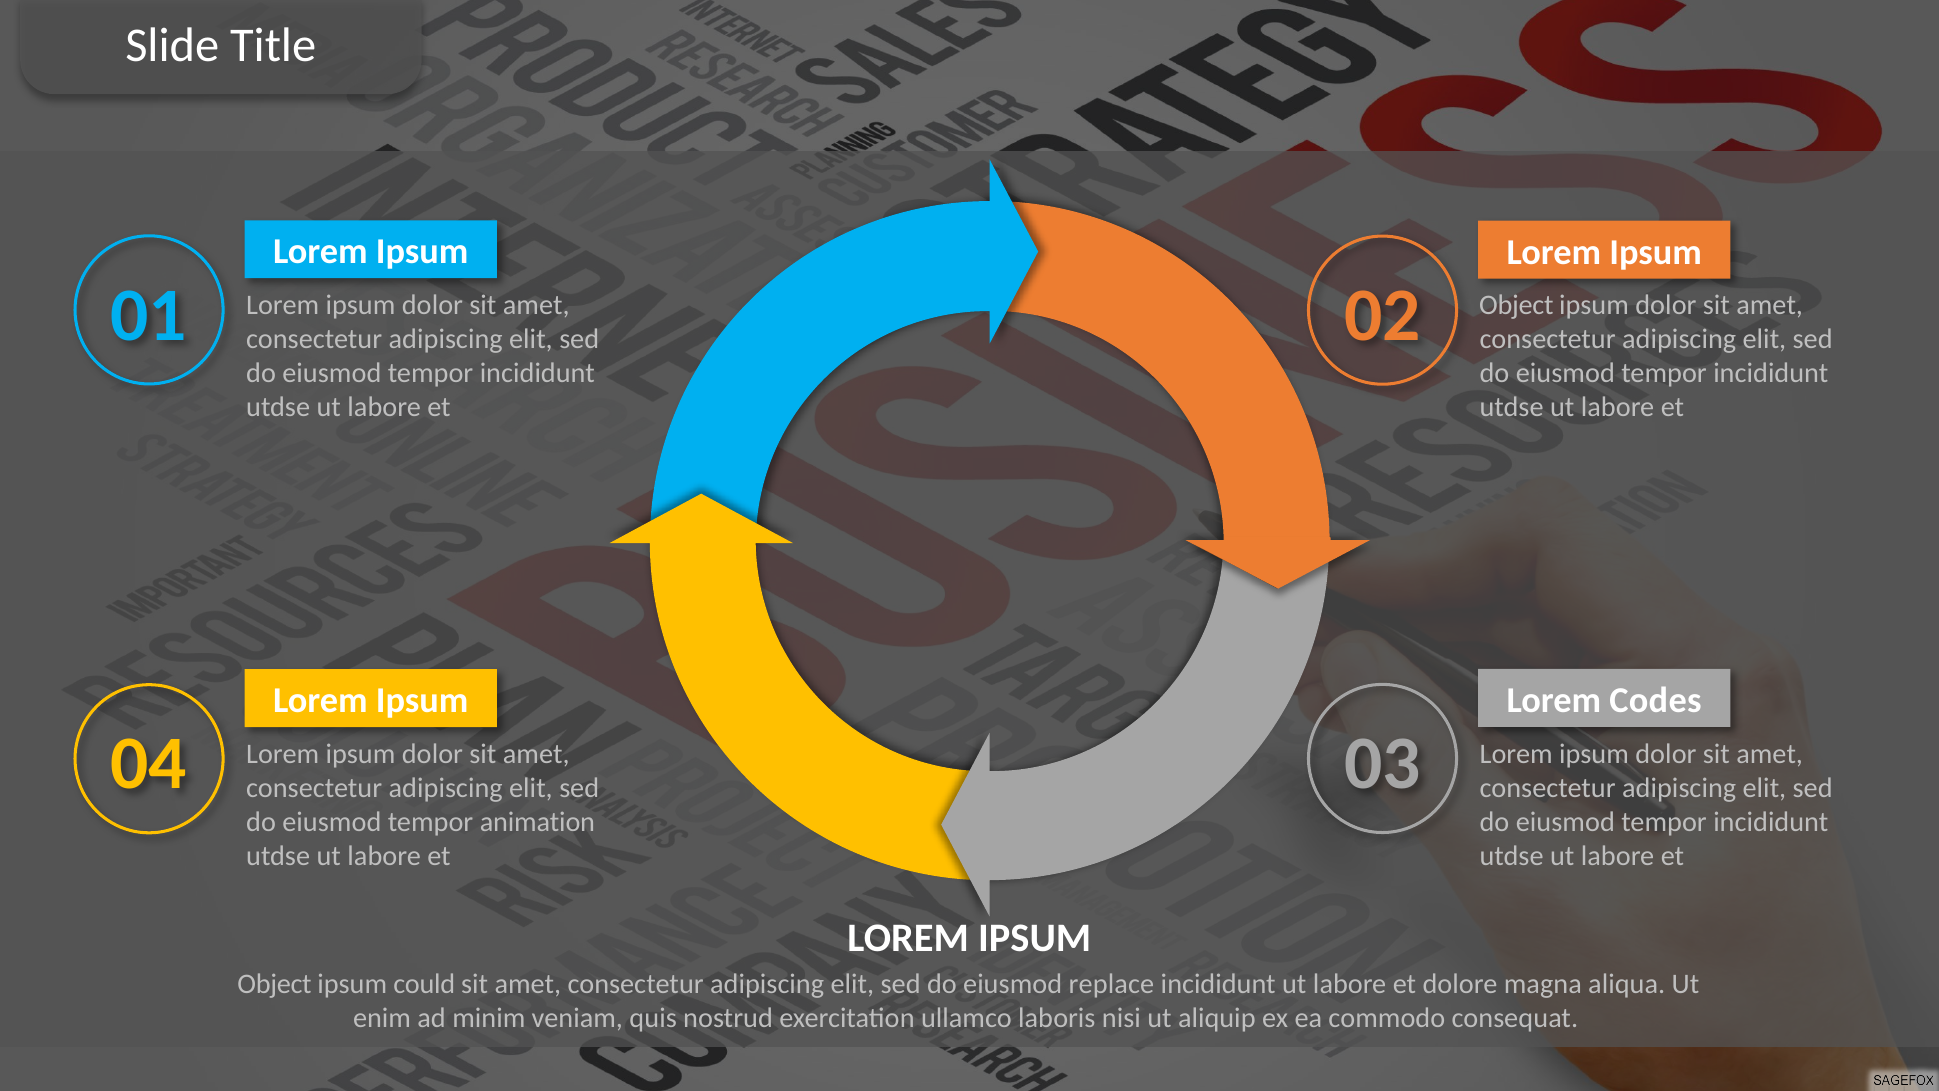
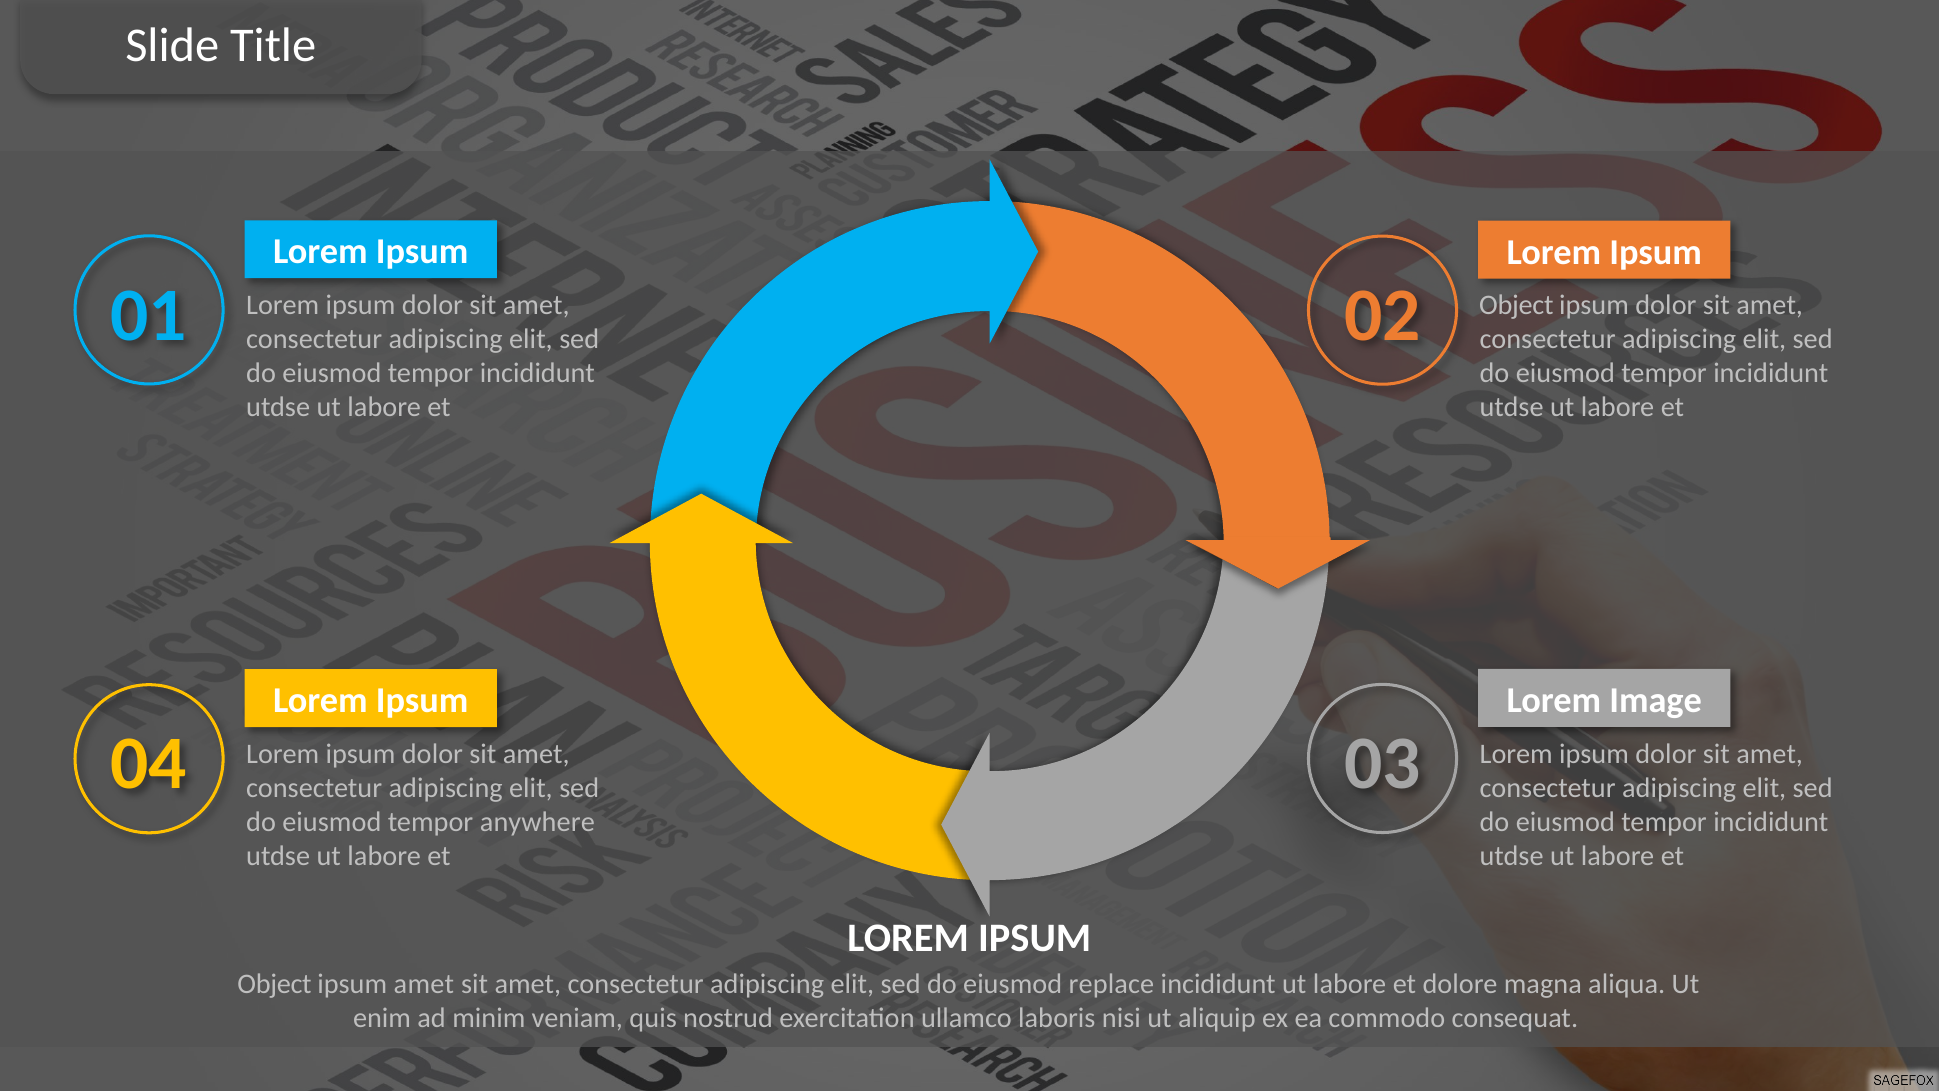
Codes: Codes -> Image (1656, 700)
animation: animation -> anywhere (537, 822)
ipsum could: could -> amet (424, 984)
